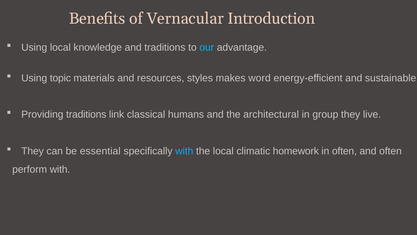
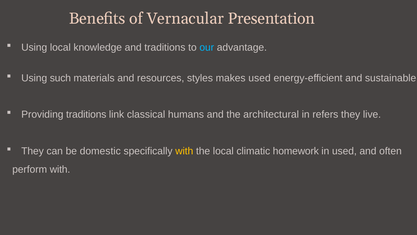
Introduction: Introduction -> Presentation (271, 19)
topic: topic -> such (60, 78)
makes word: word -> used (260, 78)
group: group -> refers (325, 114)
essential: essential -> domestic (100, 151)
with colour: light blue -> yellow (184, 151)
in often: often -> used (344, 151)
